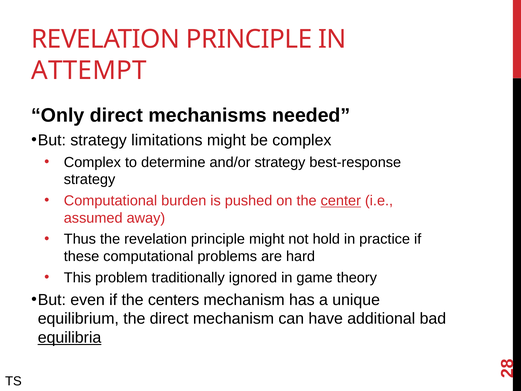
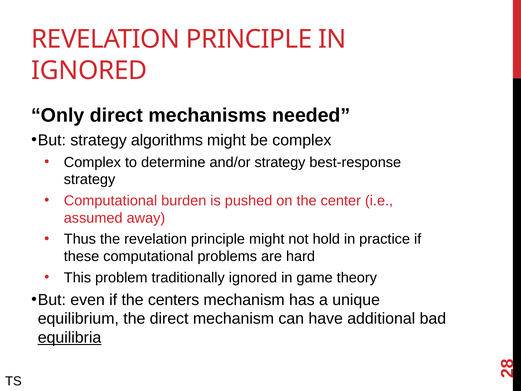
ATTEMPT: ATTEMPT -> IGNORED (89, 70)
limitations: limitations -> algorithms (167, 140)
center underline: present -> none (341, 201)
